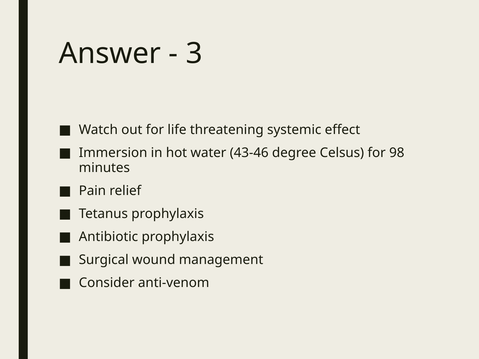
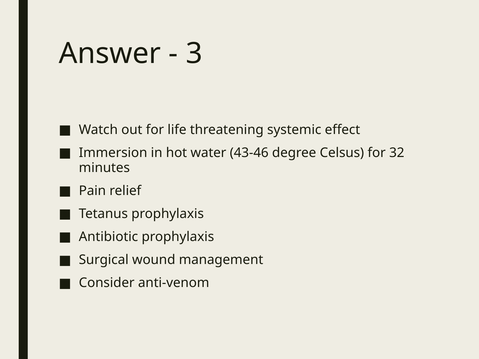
98: 98 -> 32 (397, 153)
